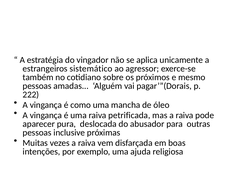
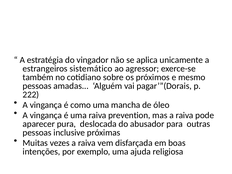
petrificada: petrificada -> prevention (129, 115)
